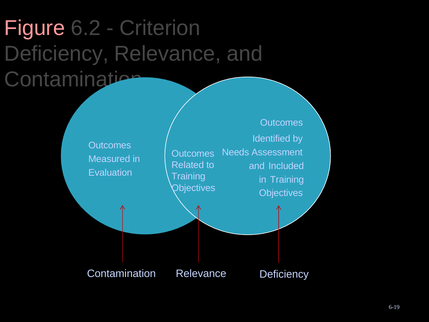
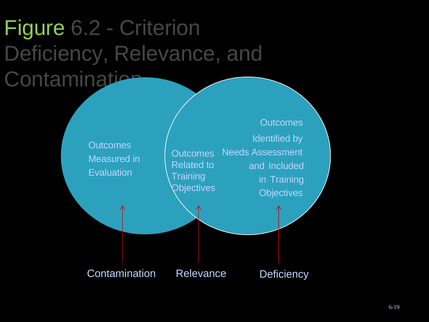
Figure colour: pink -> light green (35, 28)
